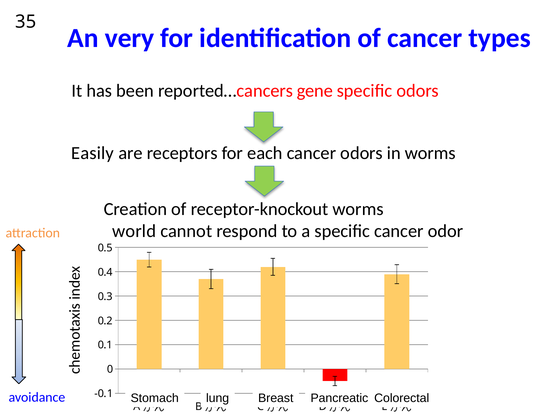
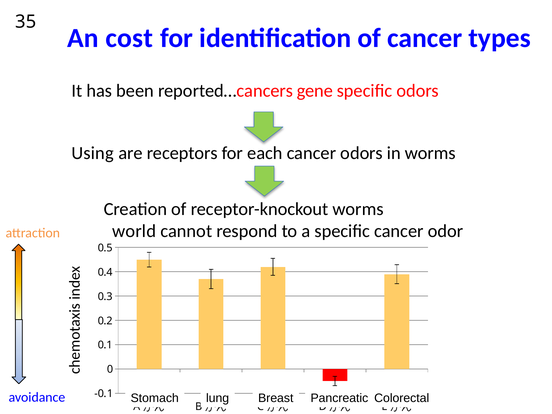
very: very -> cost (129, 38)
Easily: Easily -> Using (93, 153)
